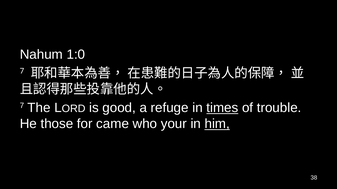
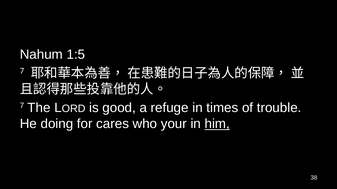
1:0: 1:0 -> 1:5 (76, 55)
times underline: present -> none (222, 108)
those: those -> doing (57, 124)
came: came -> cares (113, 124)
